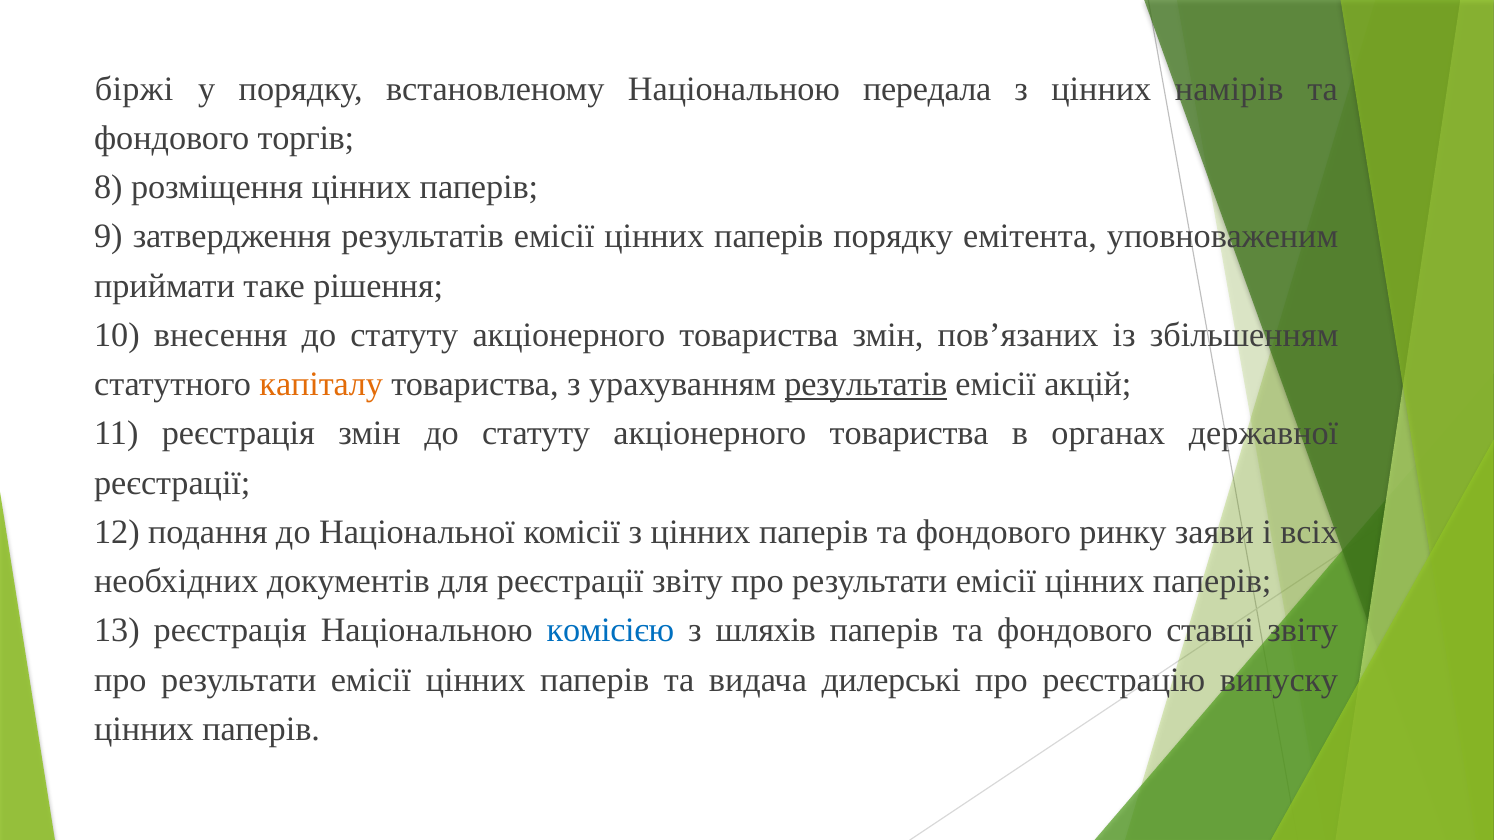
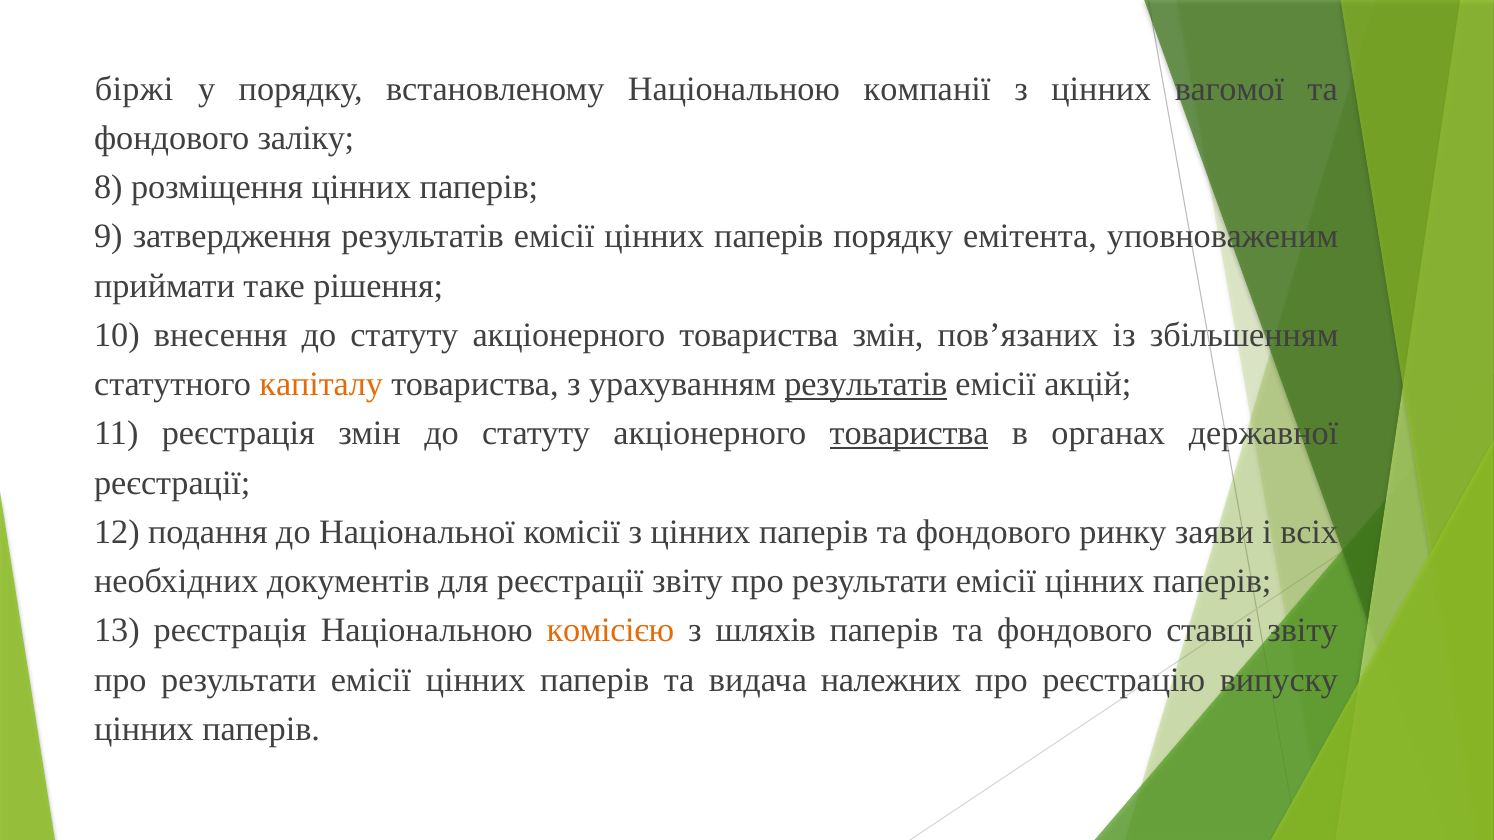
передала: передала -> компанії (927, 89)
намірів: намірів -> вагомої (1229, 89)
торгів: торгів -> заліку (306, 138)
товариства underline: none -> present (909, 434)
комісією colour: blue -> orange (610, 631)
дилерські: дилерські -> належних (891, 680)
